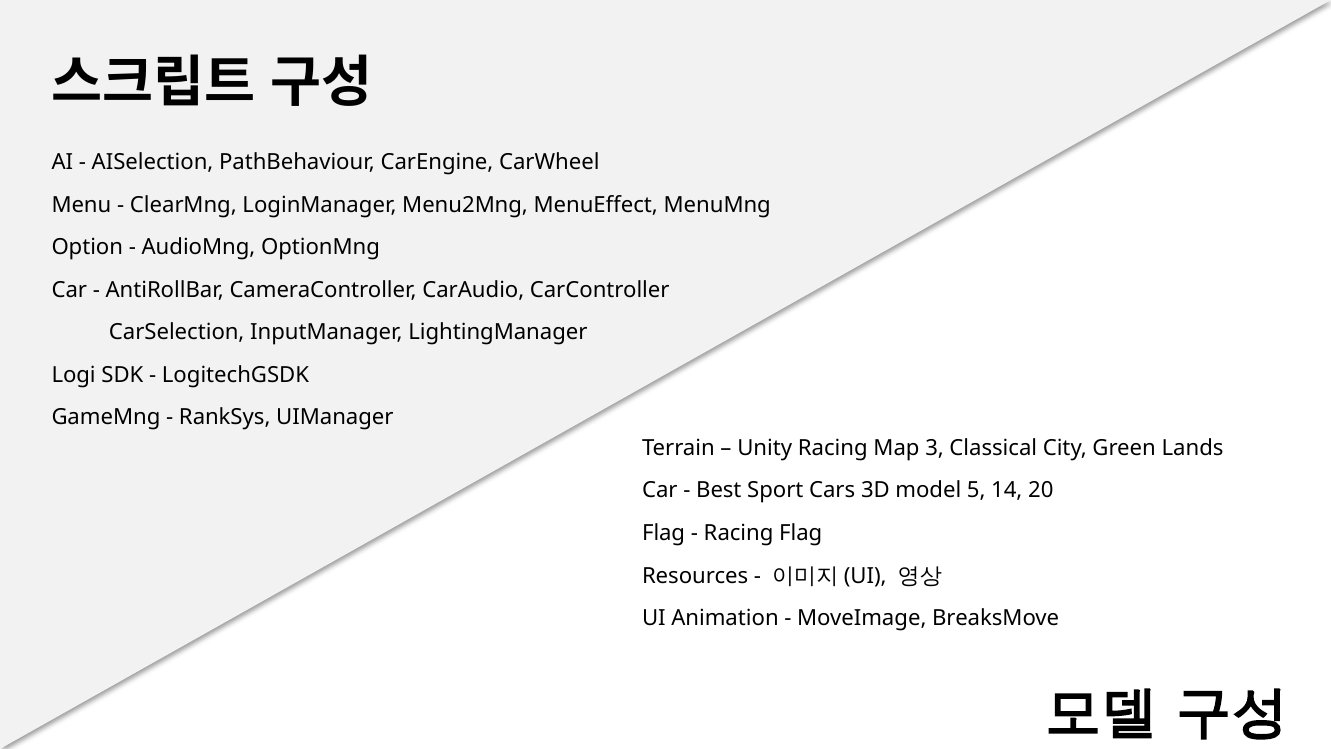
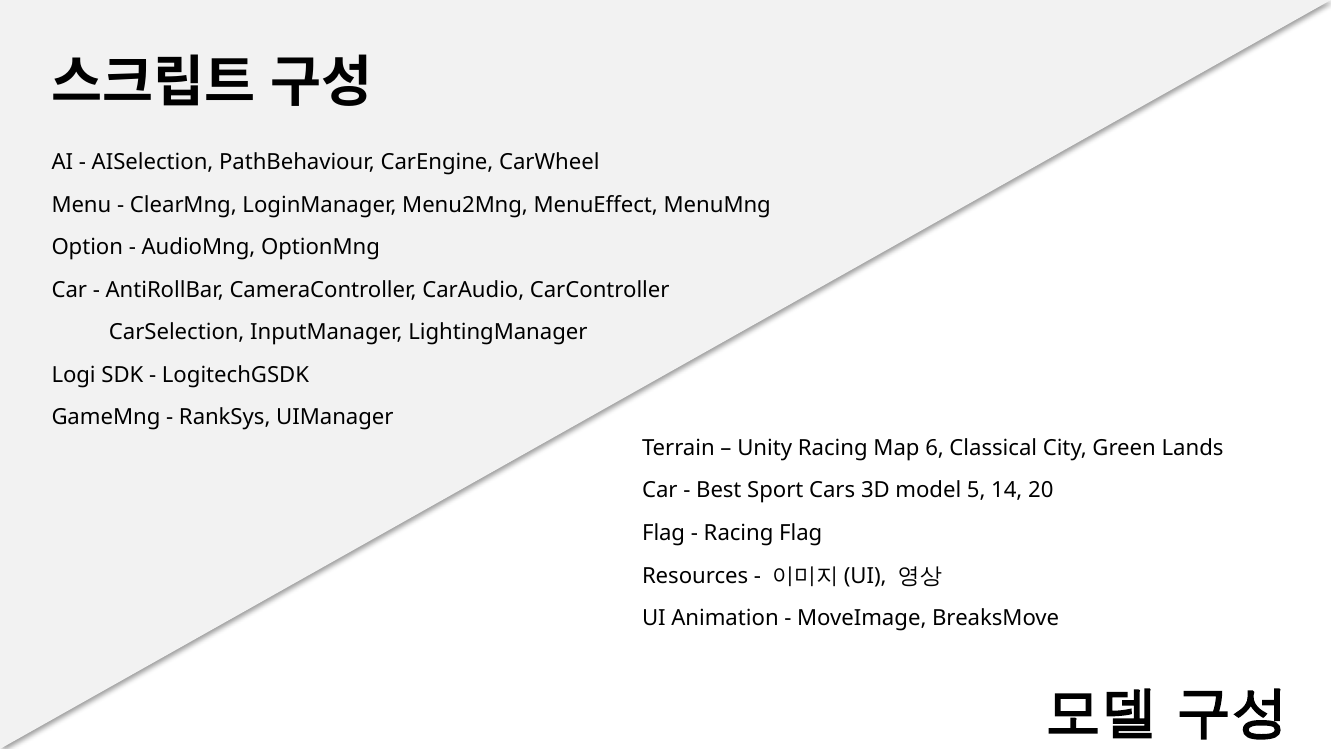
3: 3 -> 6 (935, 448)
